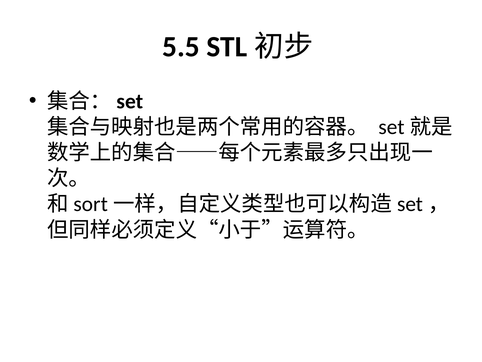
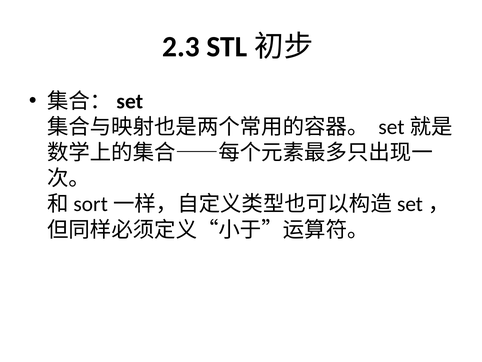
5.5: 5.5 -> 2.3 (181, 47)
